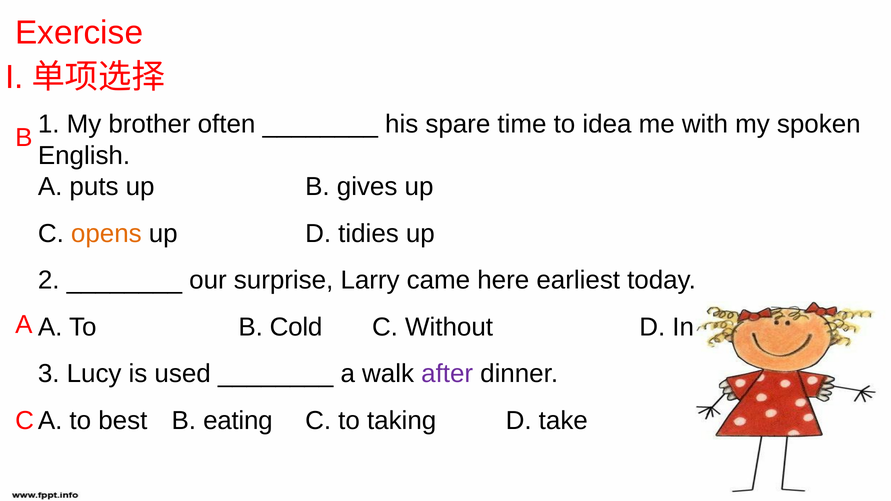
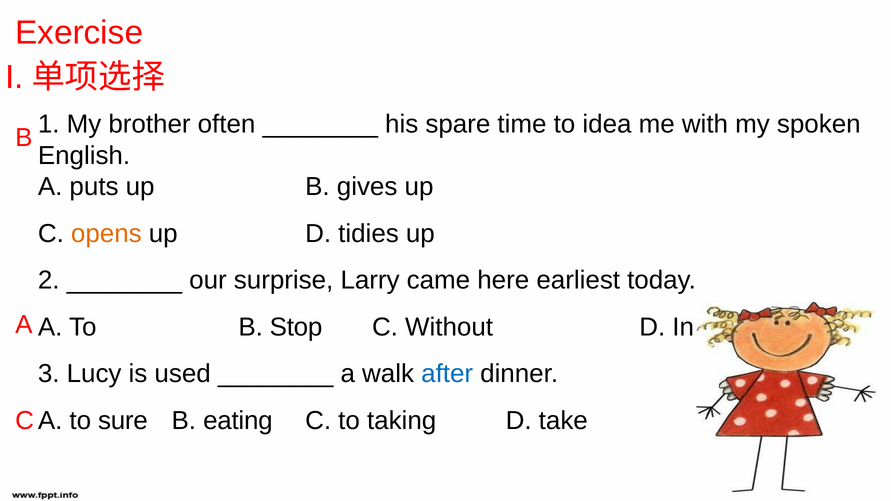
Cold: Cold -> Stop (296, 327)
after colour: purple -> blue (447, 374)
best: best -> sure (123, 421)
